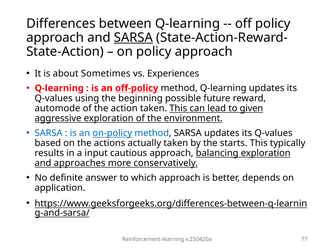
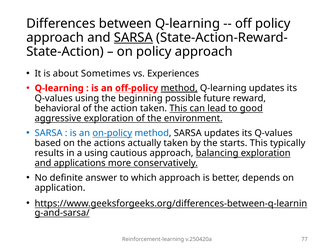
method underline: none -> present (179, 88)
automode: automode -> behavioral (58, 108)
given: given -> good (251, 108)
a input: input -> using (96, 153)
approaches: approaches -> applications (80, 163)
